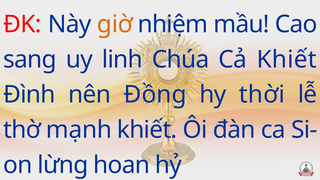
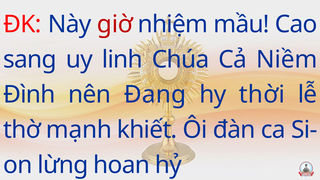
giờ colour: orange -> red (115, 24)
Cả Khiết: Khiết -> Niềm (287, 59)
Đồng: Đồng -> Đang (155, 95)
